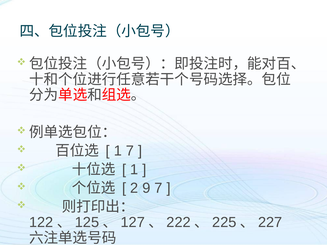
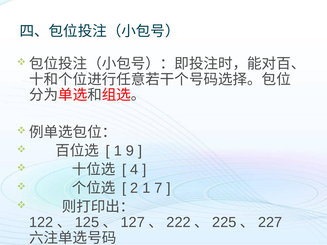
1 7: 7 -> 9 (130, 151)
1: 1 -> 4 (134, 170)
2 9: 9 -> 1 (146, 188)
